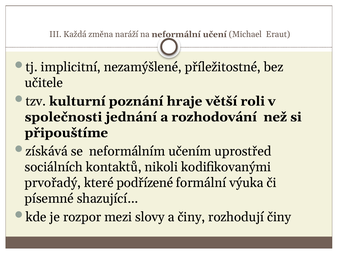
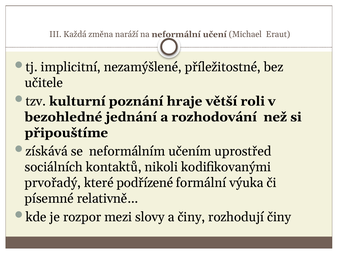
společnosti: společnosti -> bezohledné (63, 117)
shazující…: shazující… -> relativně… (107, 198)
